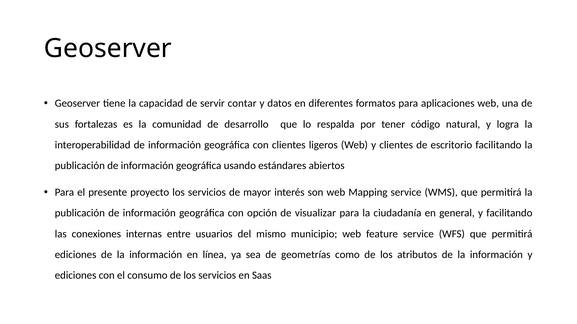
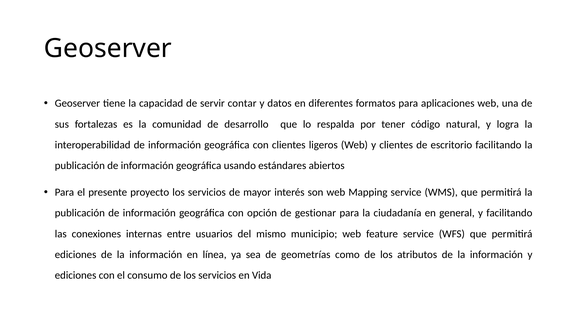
visualizar: visualizar -> gestionar (315, 213)
Saas: Saas -> Vida (262, 276)
